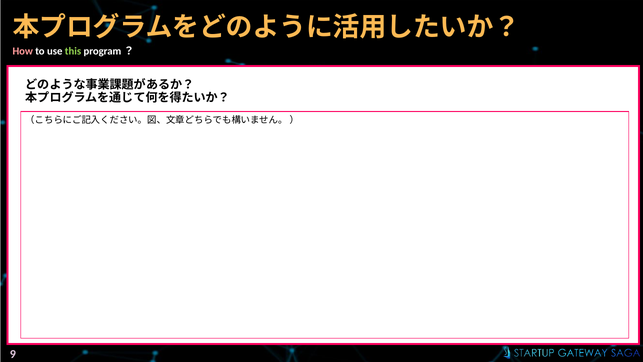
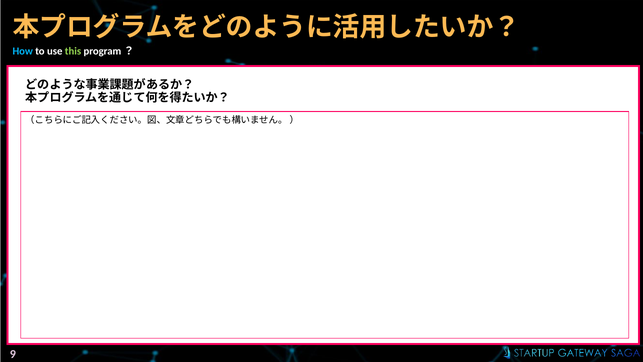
How colour: pink -> light blue (23, 51)
